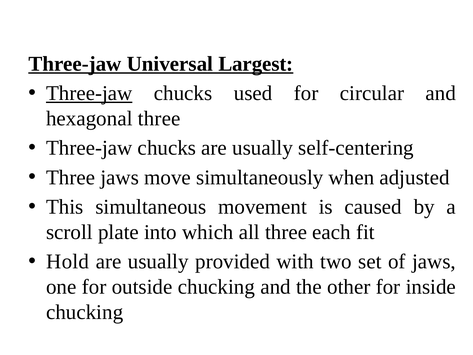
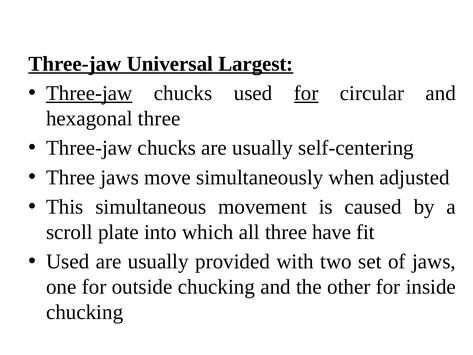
for underline: none -> present (306, 93)
each: each -> have (332, 232)
Hold: Hold -> Used (68, 261)
